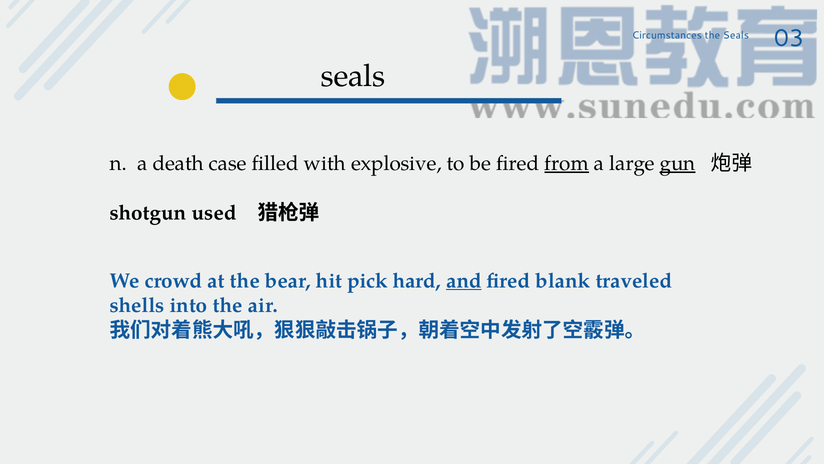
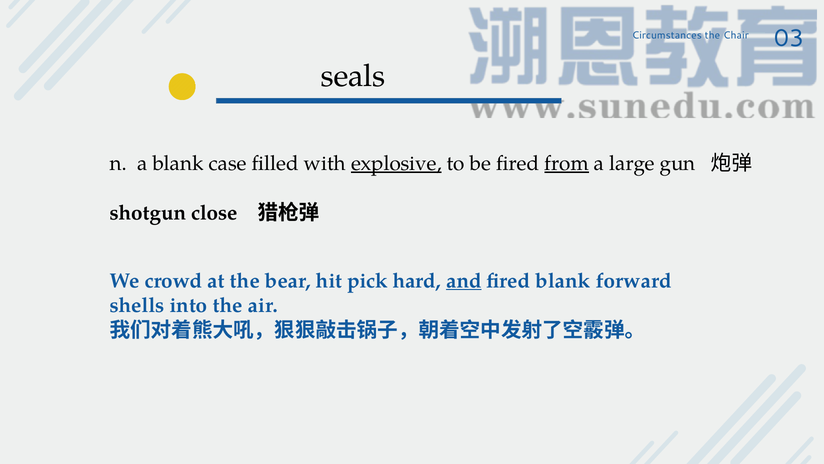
the Seals: Seals -> Chair (736, 35)
a death: death -> blank (178, 163)
explosive underline: none -> present (396, 163)
gun underline: present -> none (678, 163)
used: used -> close (214, 213)
traveled: traveled -> forward (634, 280)
